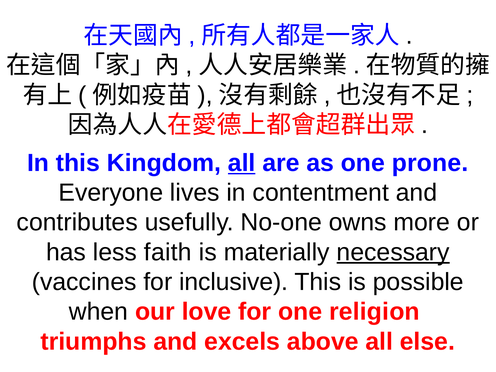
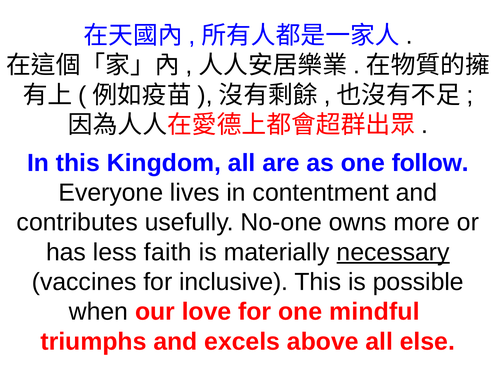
all underline: present -> none (242, 163)
prone: prone -> follow (430, 163)
religion: religion -> mindful (374, 312)
